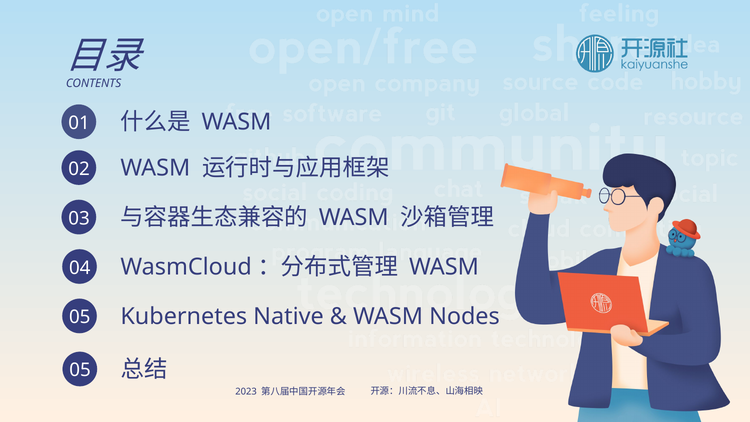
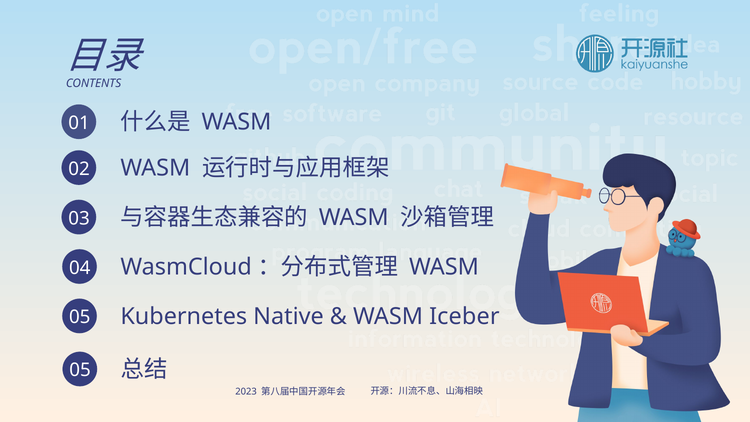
Nodes: Nodes -> Iceber (464, 316)
